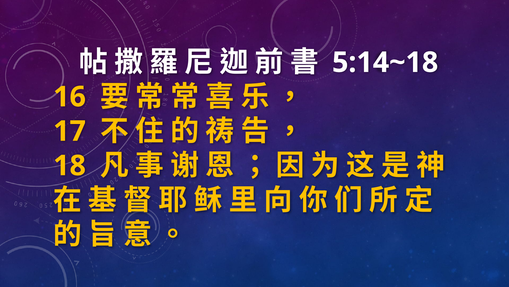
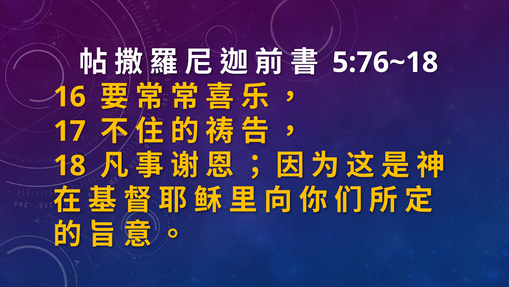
5:14~18: 5:14~18 -> 5:76~18 (385, 62)
